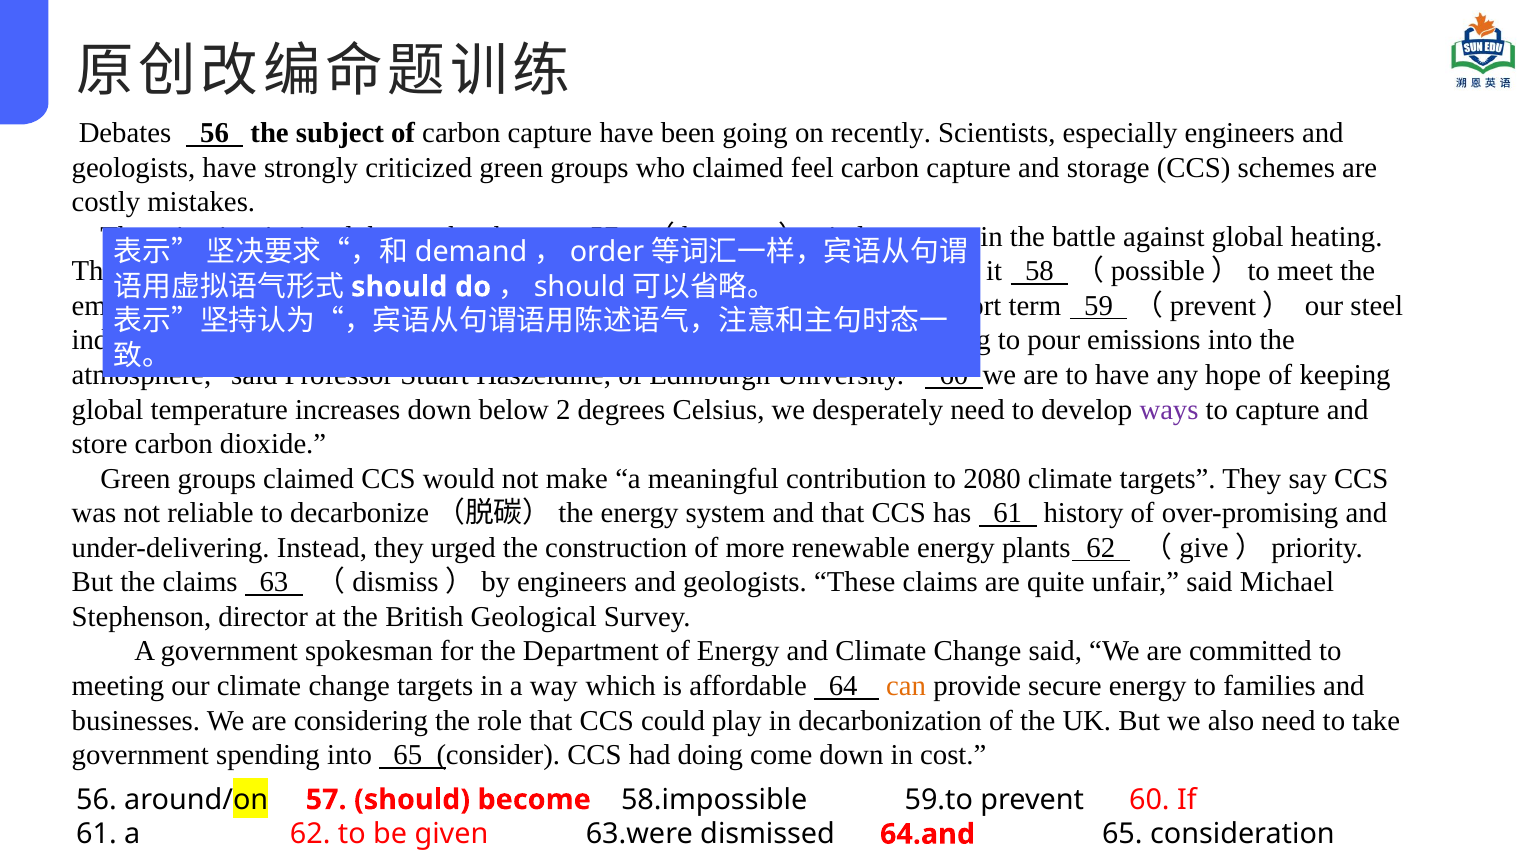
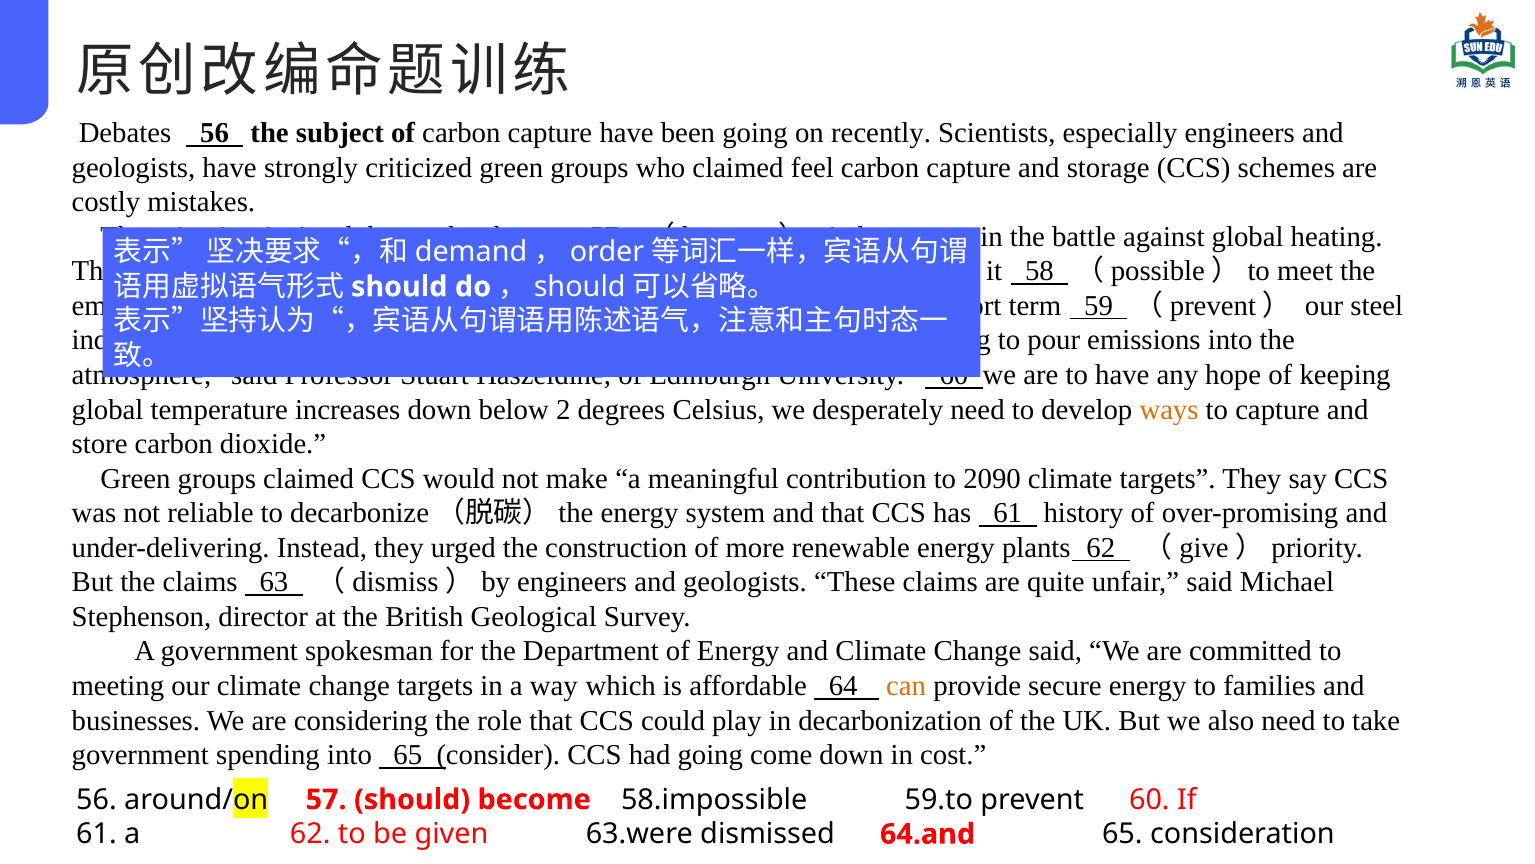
ways colour: purple -> orange (1169, 409)
2080: 2080 -> 2090 (992, 478)
had doing: doing -> going (710, 755)
